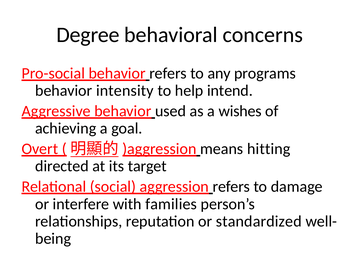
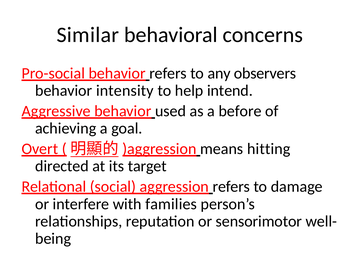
Degree: Degree -> Similar (88, 35)
programs: programs -> observers (265, 73)
wishes: wishes -> before (240, 111)
standardized: standardized -> sensorimotor (259, 221)
